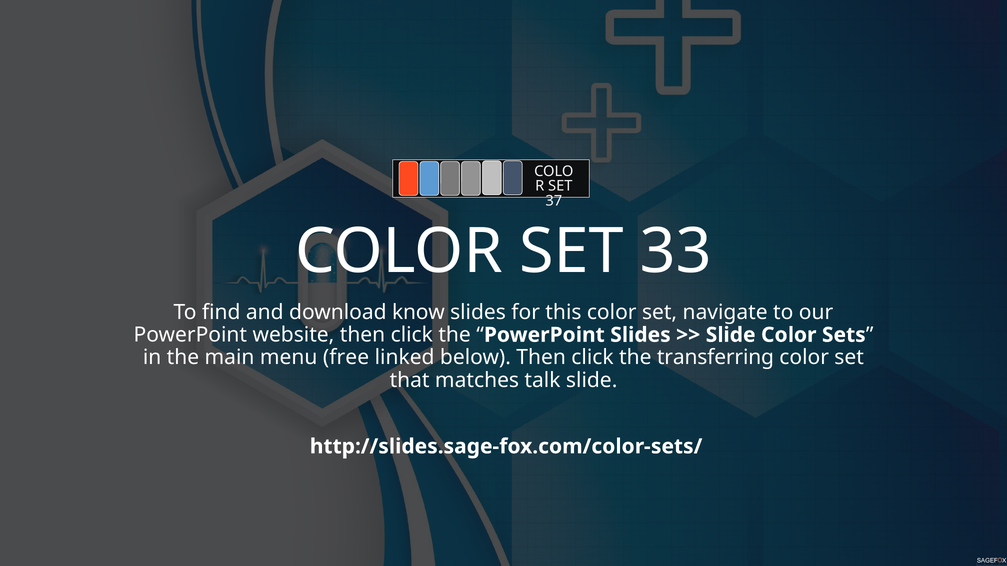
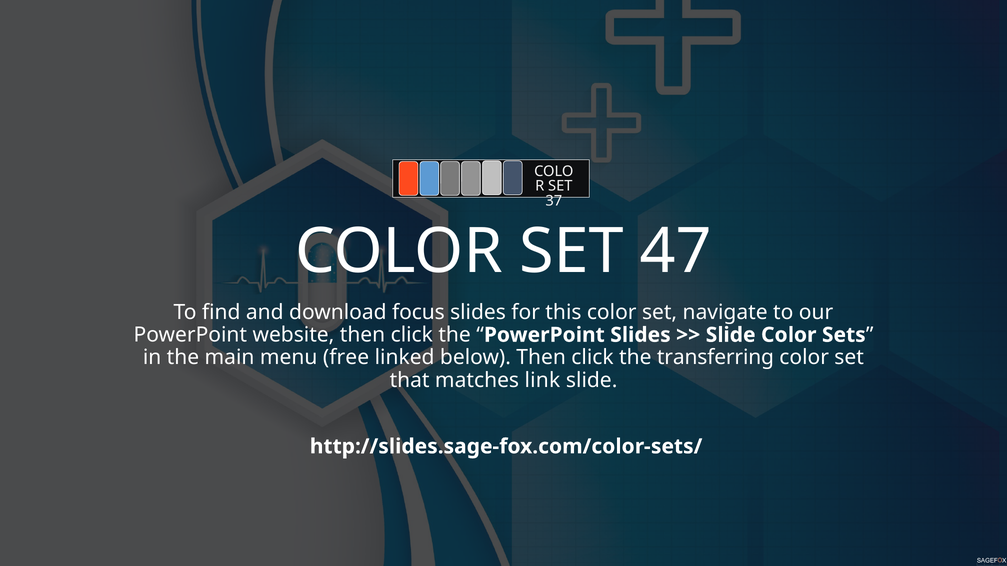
33: 33 -> 47 (676, 252)
know: know -> focus (418, 313)
talk: talk -> link (542, 380)
